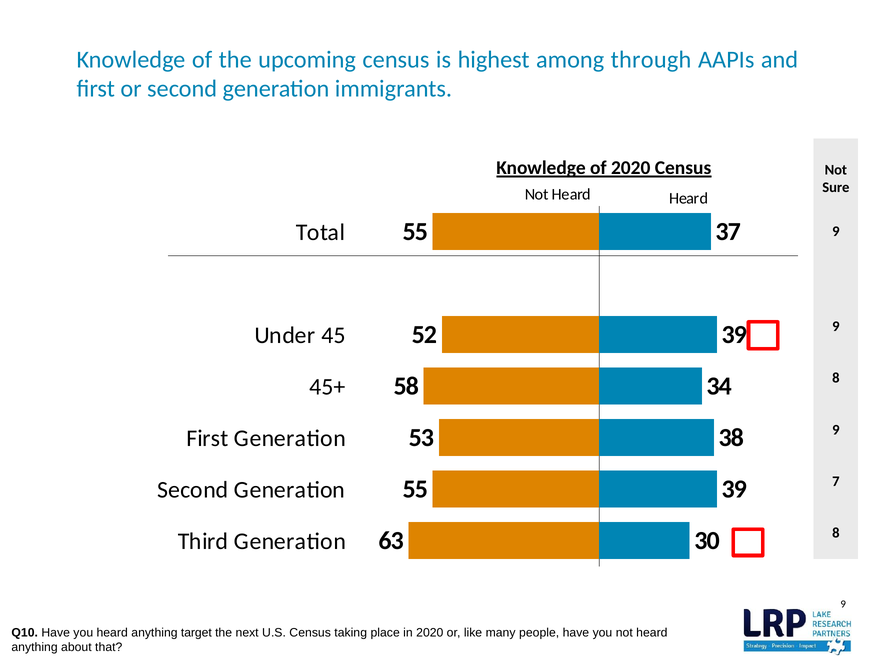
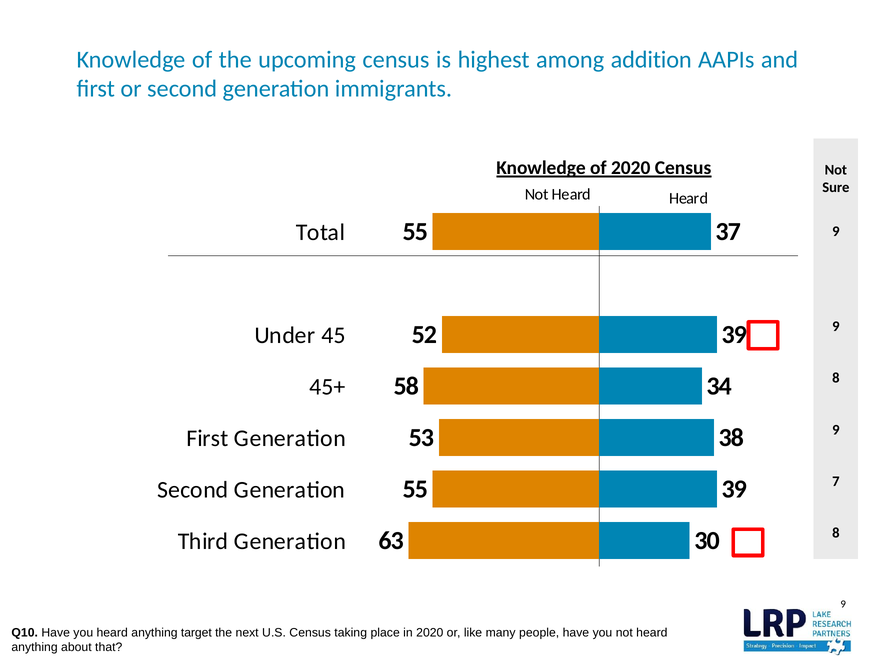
through: through -> addition (651, 60)
